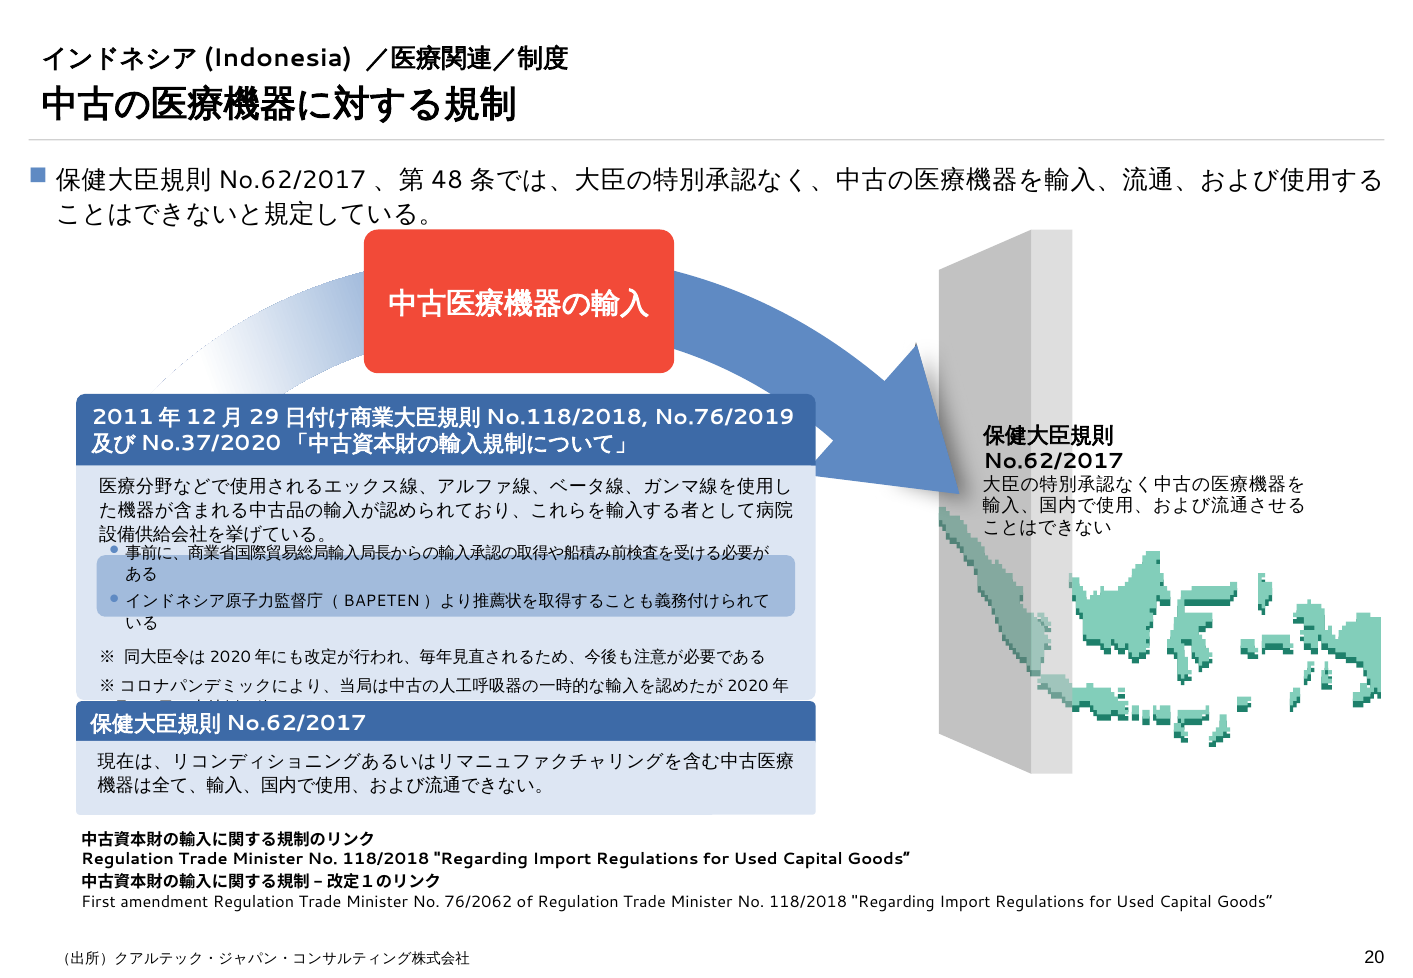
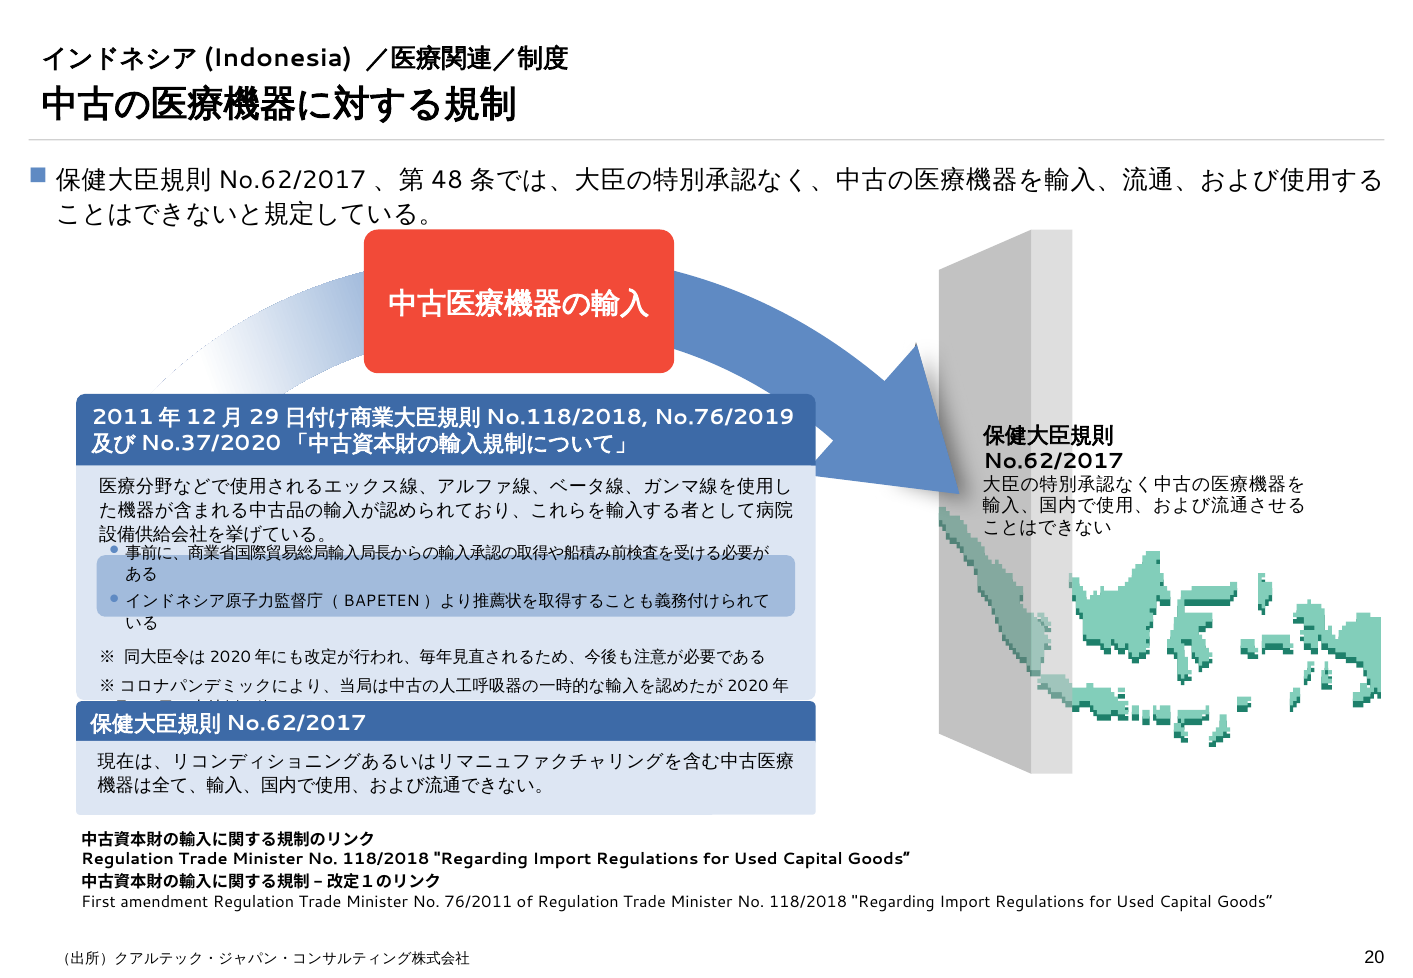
76/2062: 76/2062 -> 76/2011 (478, 902)
